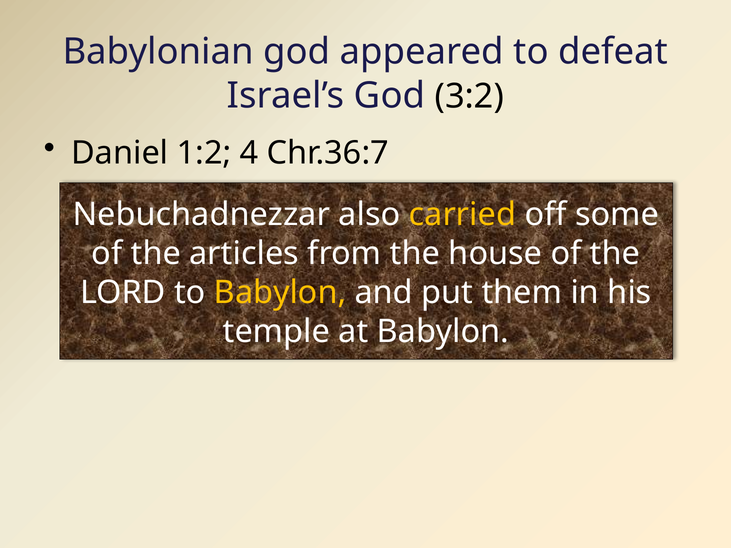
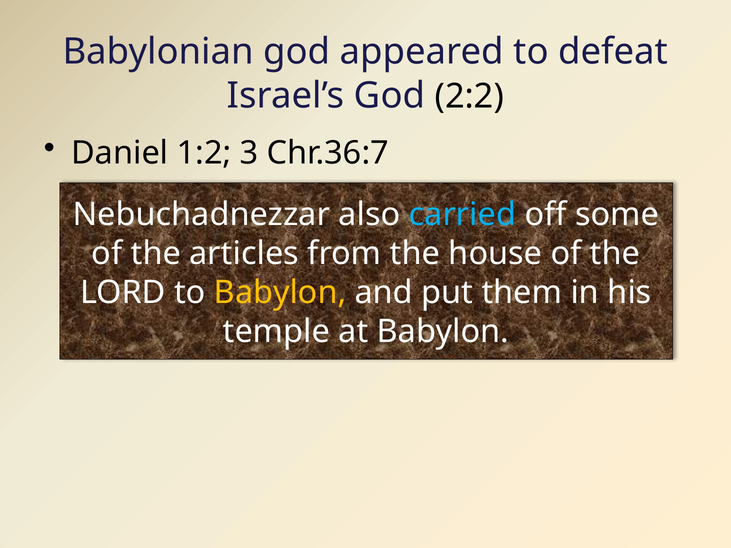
3:2: 3:2 -> 2:2 (469, 96)
4: 4 -> 3 (249, 153)
carried colour: yellow -> light blue (462, 215)
